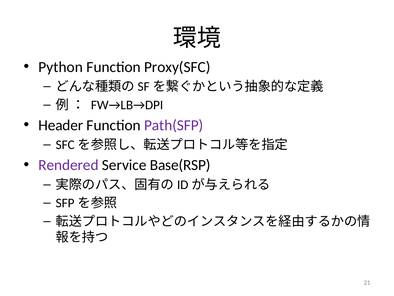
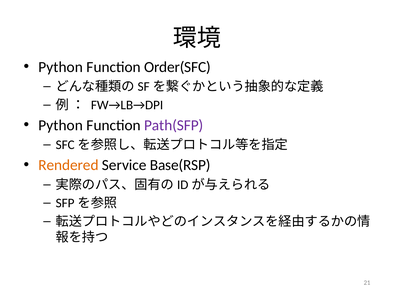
Proxy(SFC: Proxy(SFC -> Order(SFC (177, 67)
Header: Header -> Python (61, 125)
Rendered colour: purple -> orange (68, 165)
